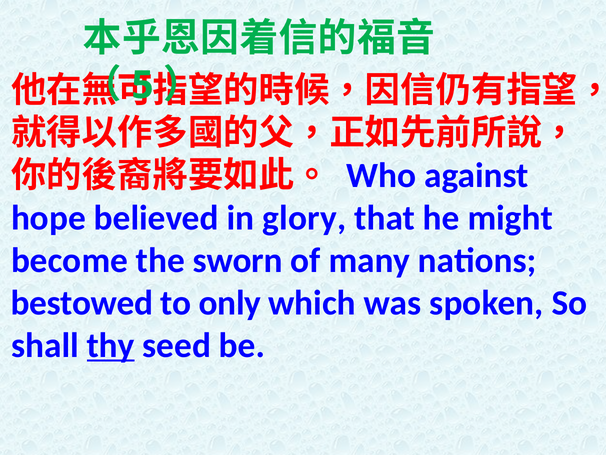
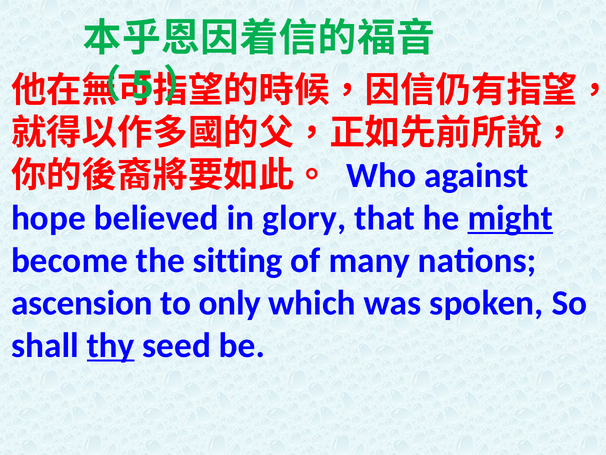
might underline: none -> present (510, 218)
sworn: sworn -> sitting (238, 260)
bestowed: bestowed -> ascension (82, 303)
